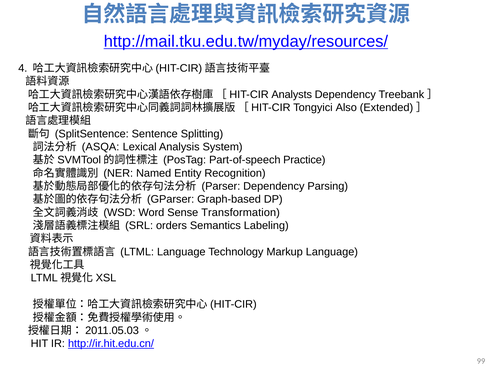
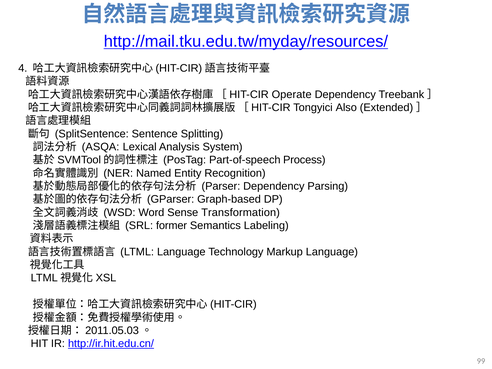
Analysts: Analysts -> Operate (292, 94)
Practice: Practice -> Process (304, 160)
orders: orders -> former (172, 226)
